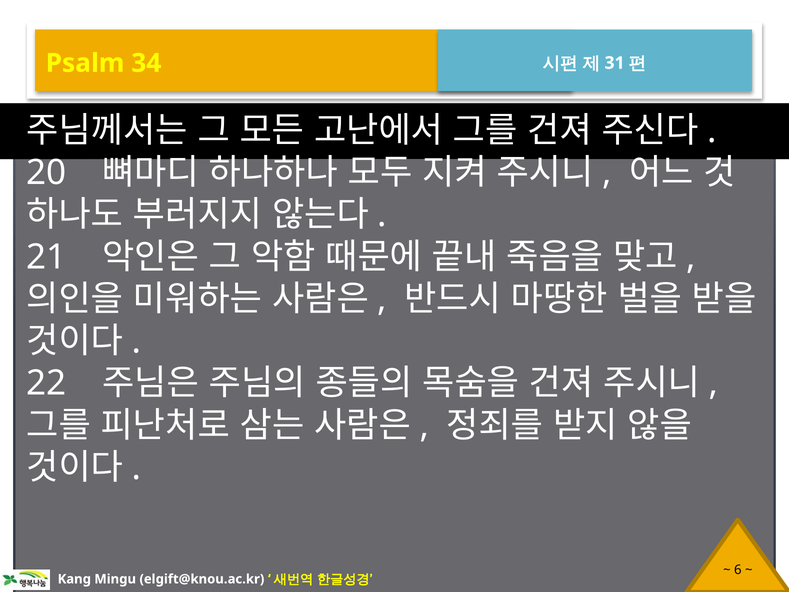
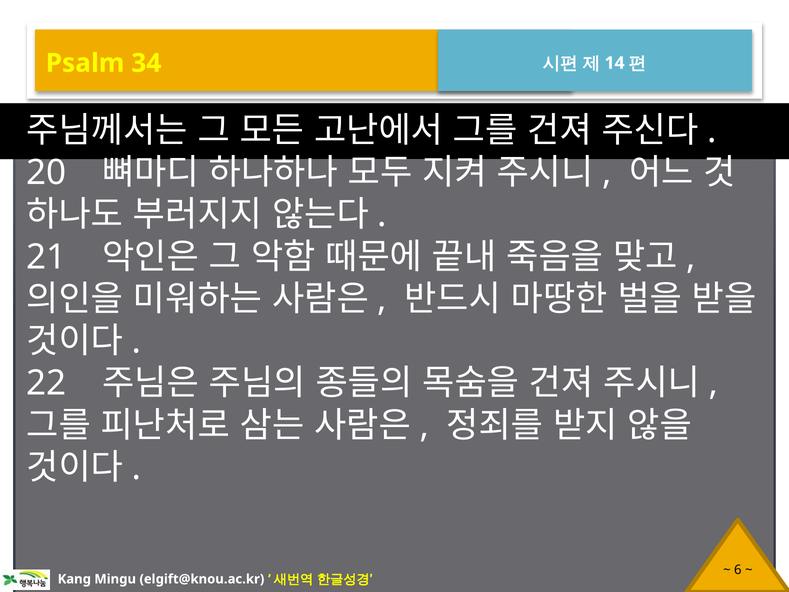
31: 31 -> 14 (615, 63)
